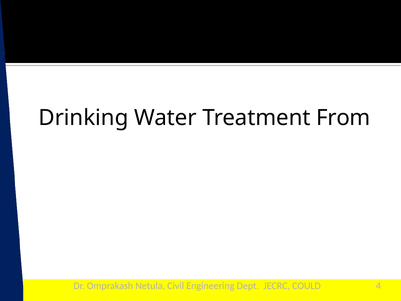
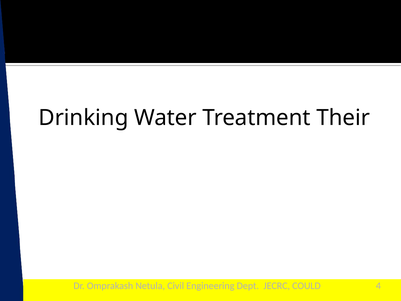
From: From -> Their (343, 118)
